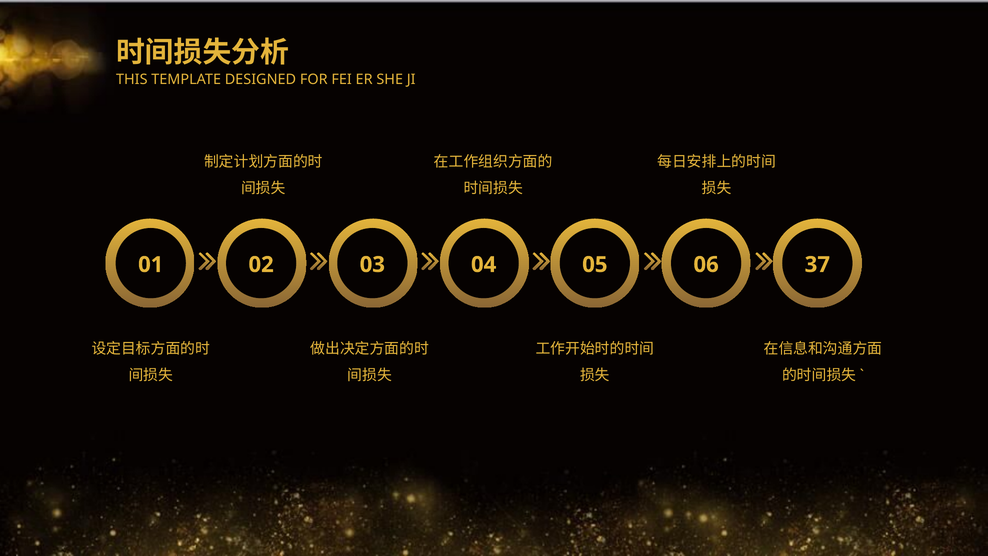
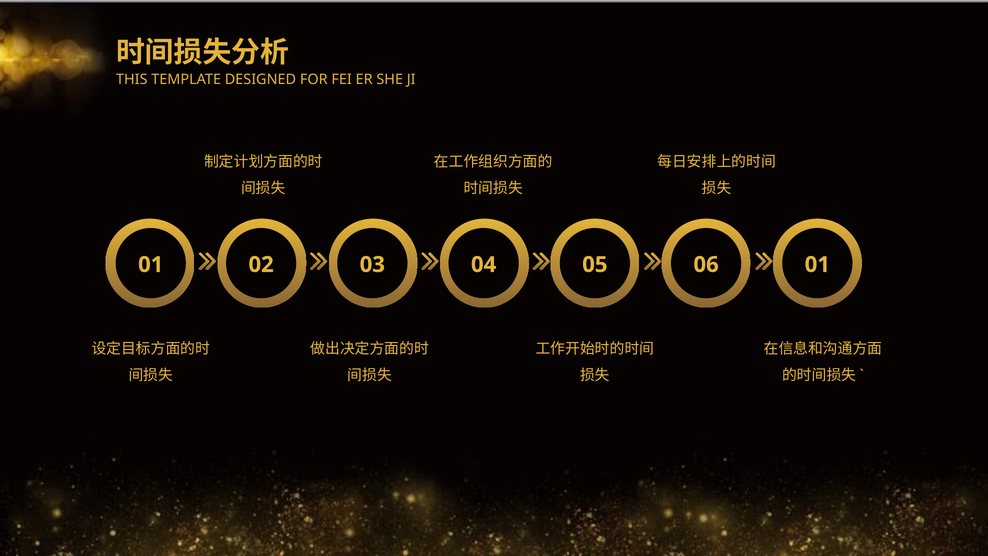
37: 37 -> 01 (817, 265)
